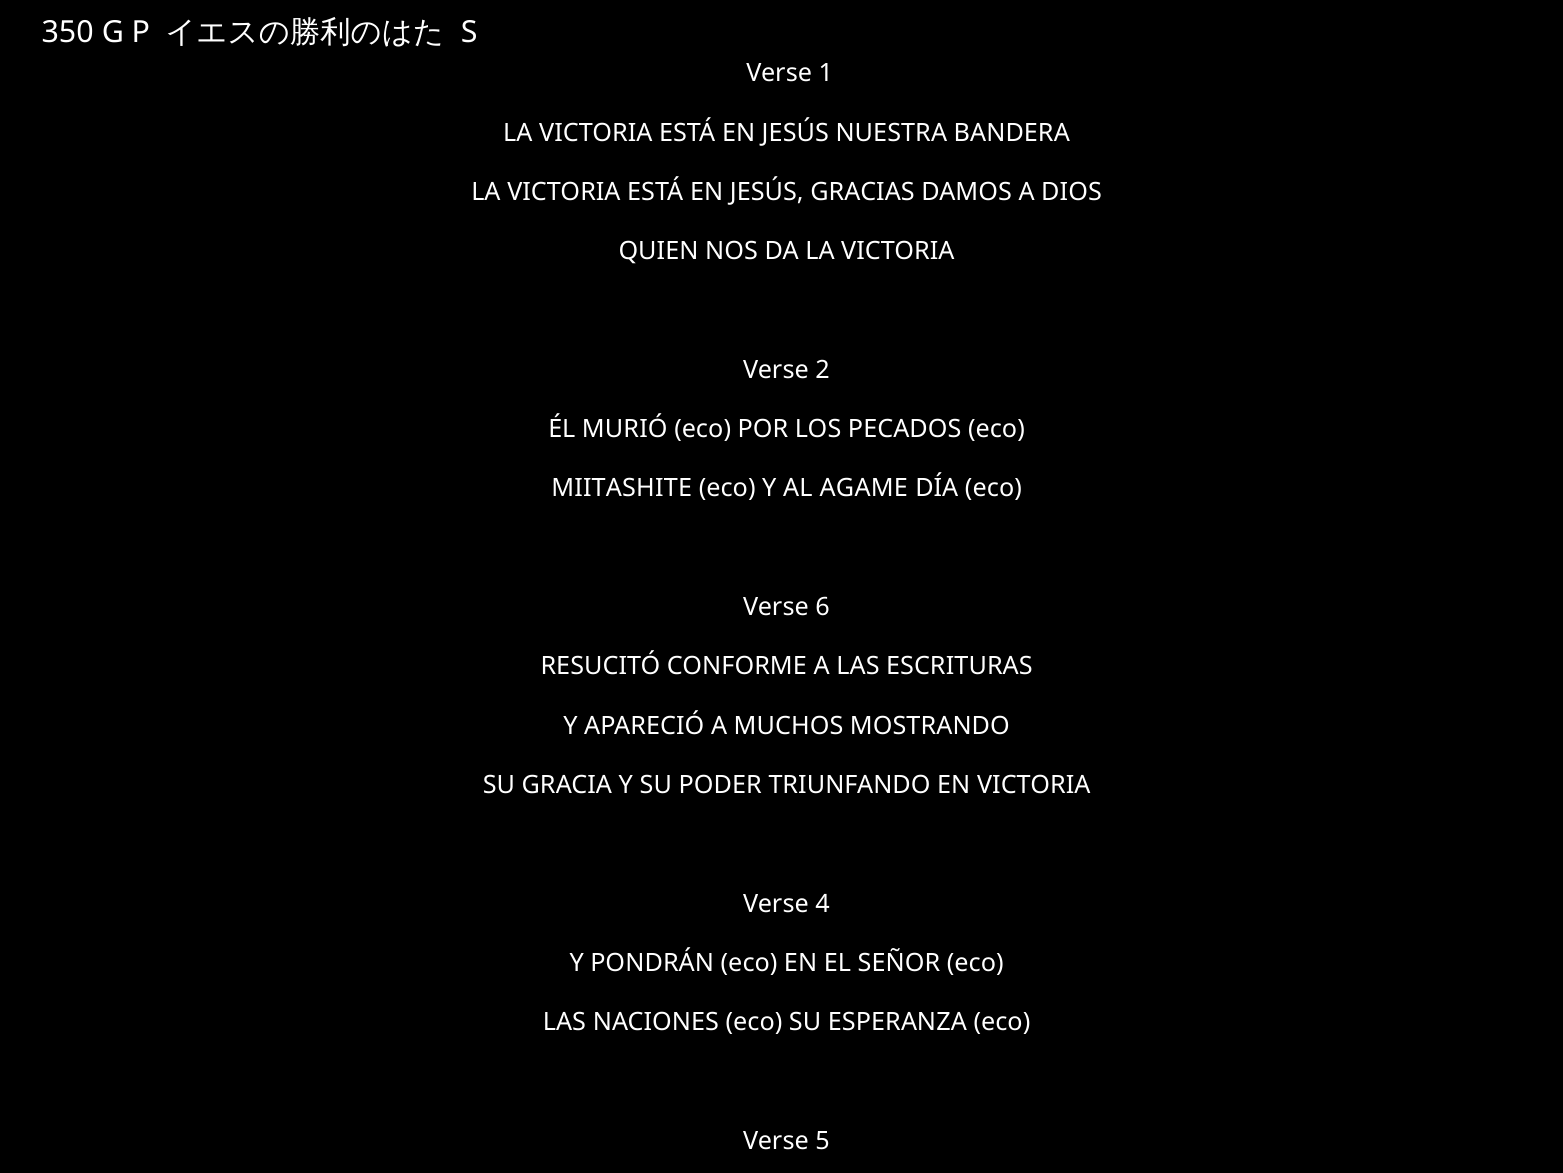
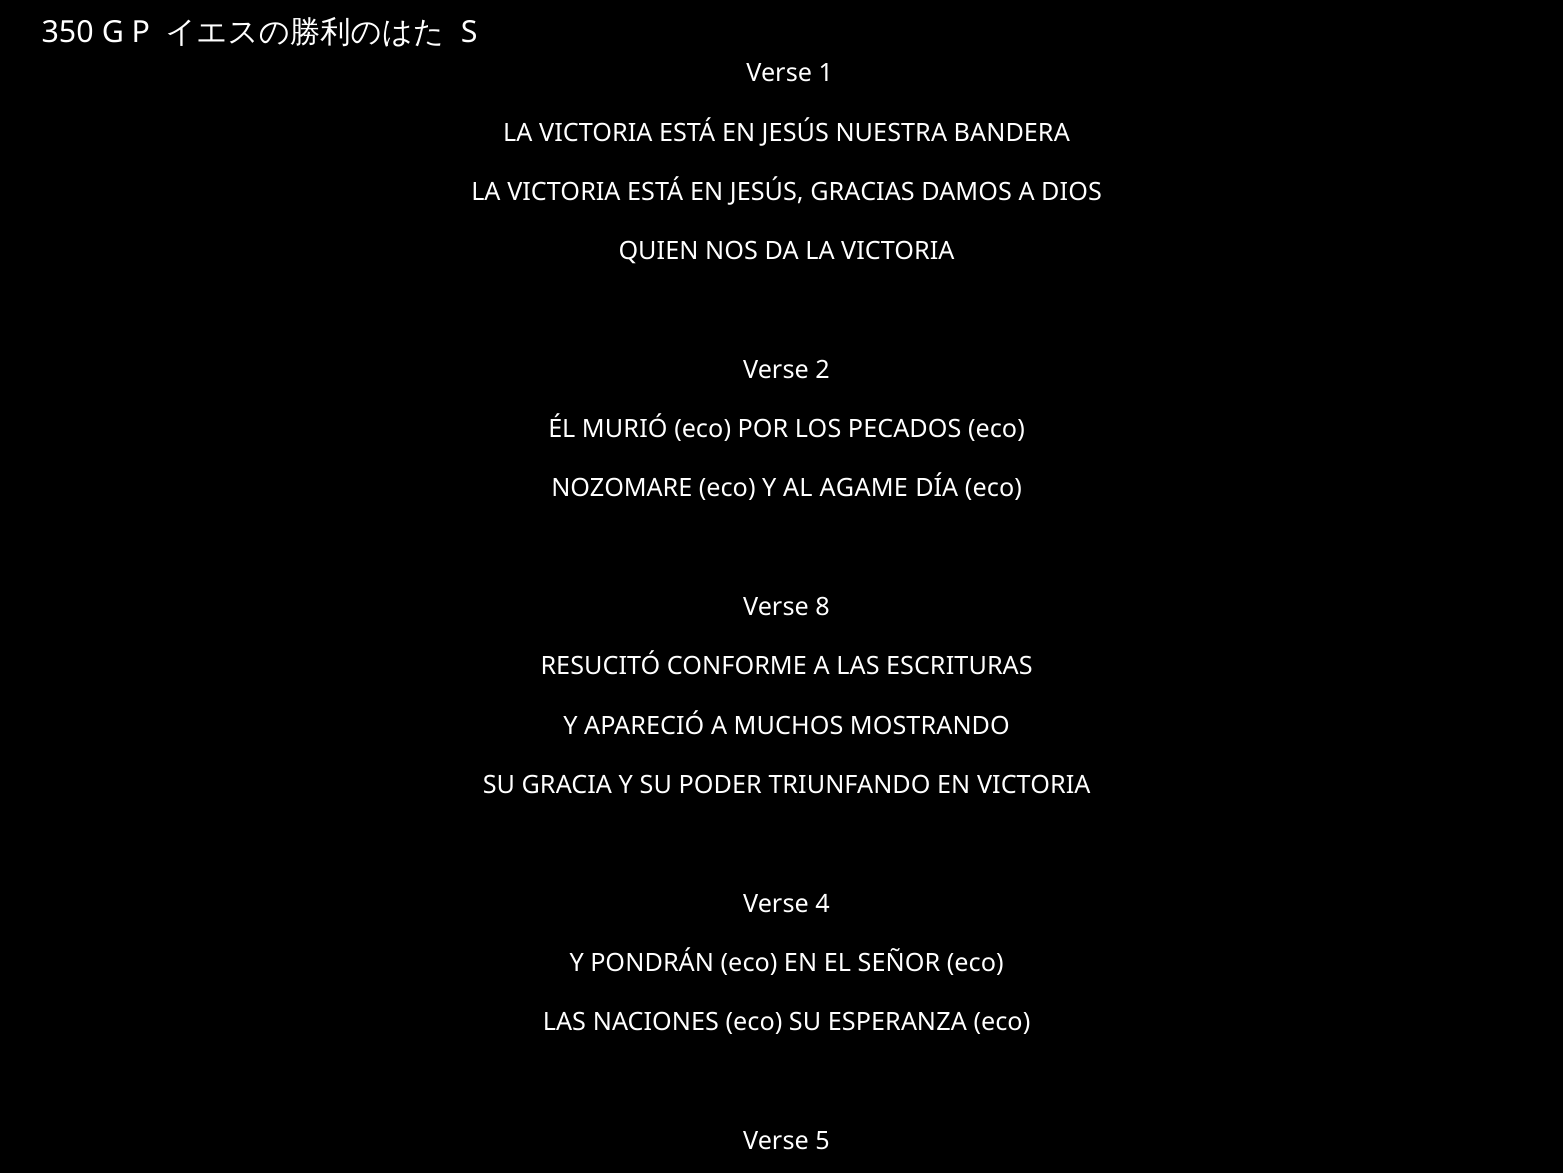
MIITASHITE: MIITASHITE -> NOZOMARE (622, 488)
6: 6 -> 8 (823, 607)
